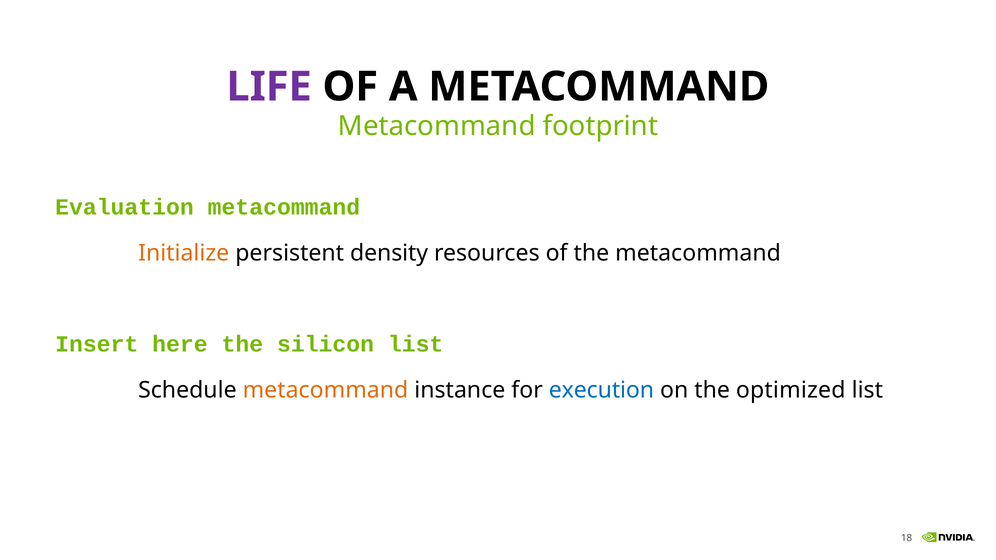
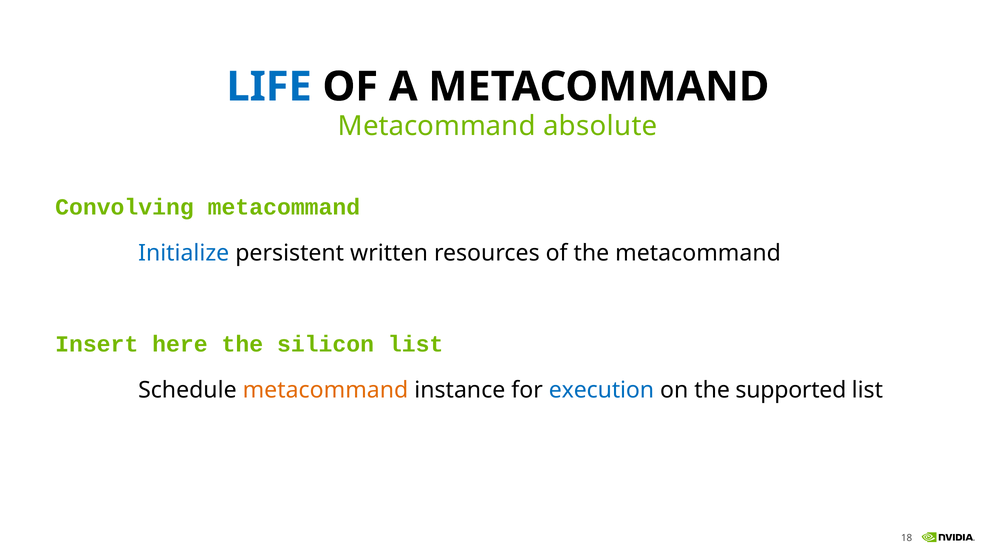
LIFE colour: purple -> blue (269, 87)
footprint: footprint -> absolute (600, 126)
Evaluation: Evaluation -> Convolving (124, 207)
Initialize colour: orange -> blue (184, 253)
density: density -> written (389, 253)
optimized: optimized -> supported (791, 390)
